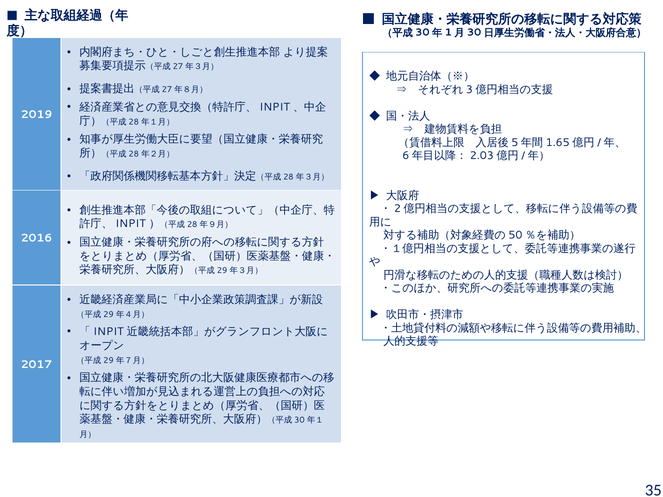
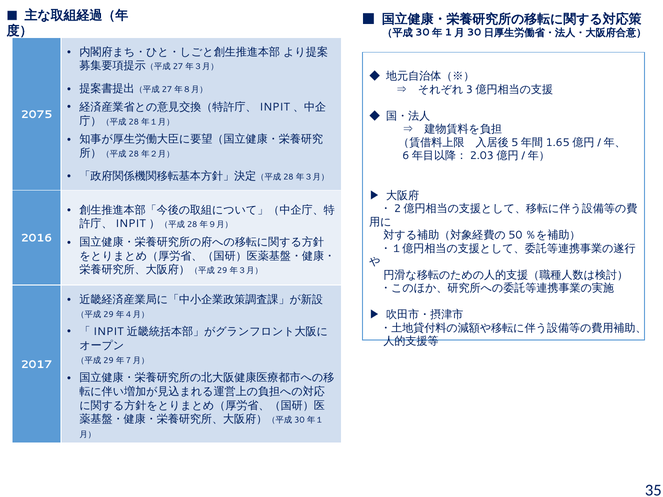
2019: 2019 -> 2075 (37, 115)
